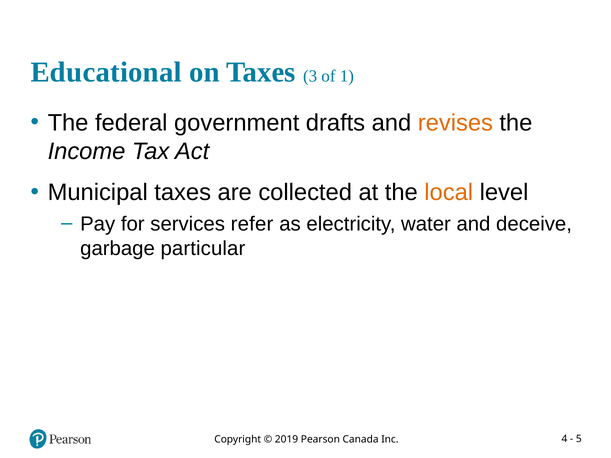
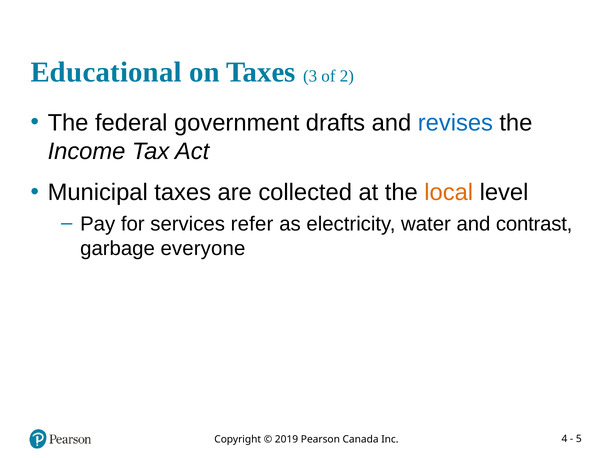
1: 1 -> 2 (347, 76)
revises colour: orange -> blue (455, 123)
deceive: deceive -> contrast (534, 224)
particular: particular -> everyone (203, 248)
